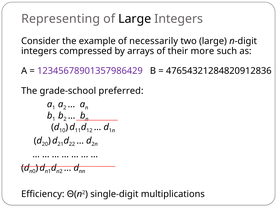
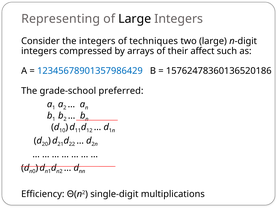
the example: example -> integers (97, 41)
necessarily: necessarily -> techniques (154, 41)
more: more -> affect (202, 51)
12345678901357986429 colour: purple -> blue (90, 71)
47654321284820912836: 47654321284820912836 -> 15762478360136520186 (219, 71)
